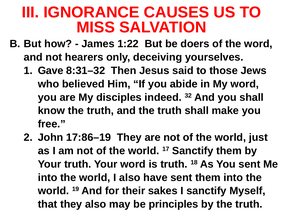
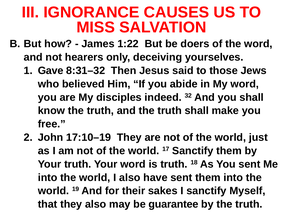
17:86–19: 17:86–19 -> 17:10–19 (89, 138)
principles: principles -> guarantee (174, 204)
